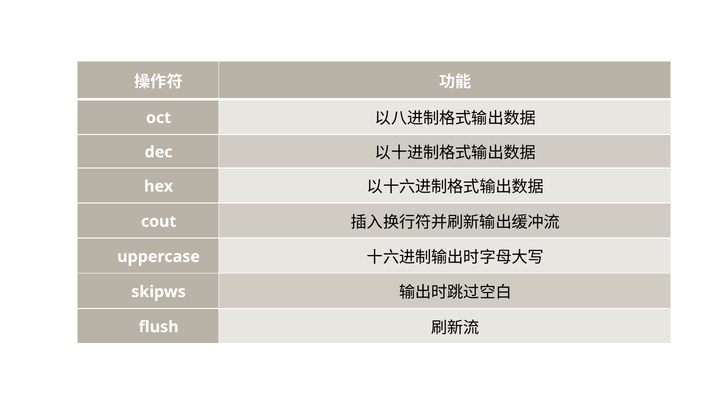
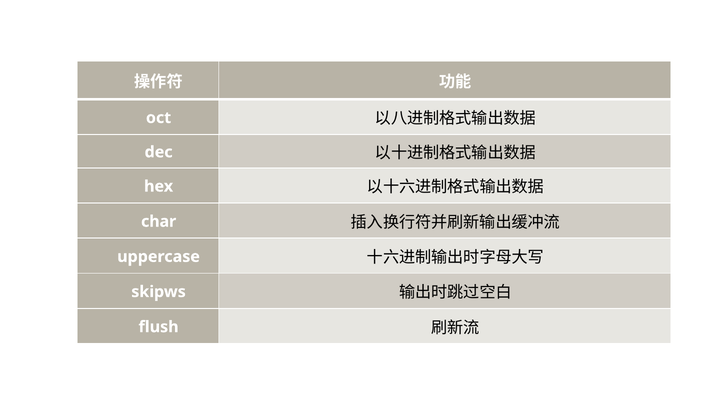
cout: cout -> char (159, 222)
